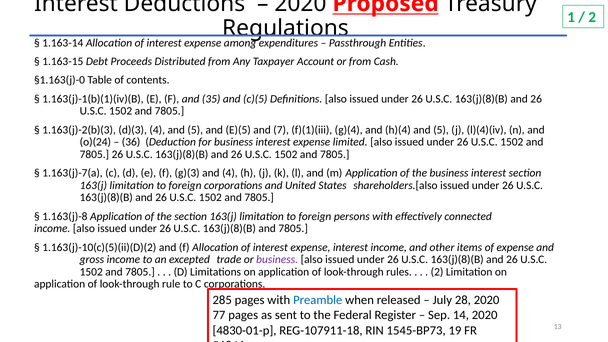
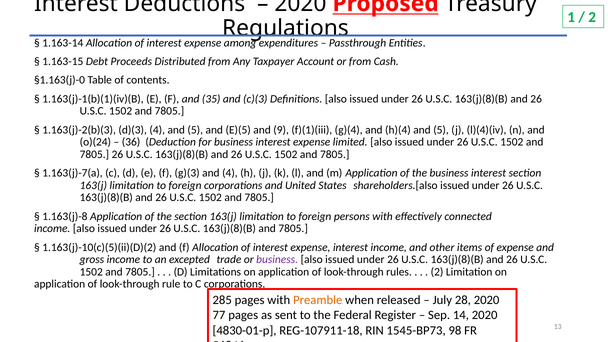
c)(5: c)(5 -> c)(3 (255, 99)
7: 7 -> 9 (281, 130)
Preamble colour: blue -> orange (318, 300)
19: 19 -> 98 (455, 330)
